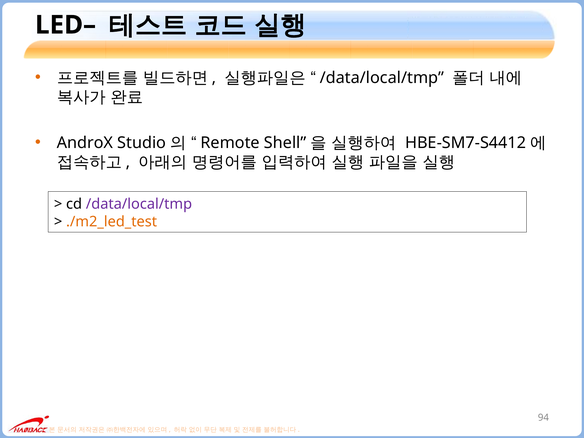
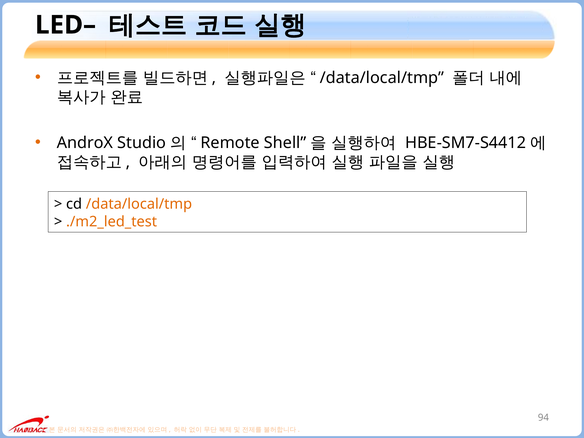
/data/local/tmp colour: purple -> orange (139, 204)
